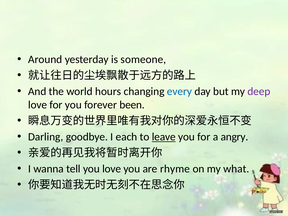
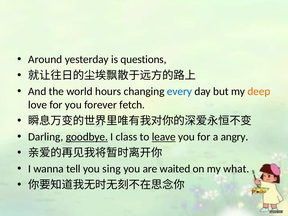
someone: someone -> questions (143, 59)
deep colour: purple -> orange (259, 91)
been: been -> fetch (132, 105)
goodbye underline: none -> present (87, 137)
each: each -> class (126, 137)
you love: love -> sing (112, 169)
rhyme: rhyme -> waited (175, 169)
